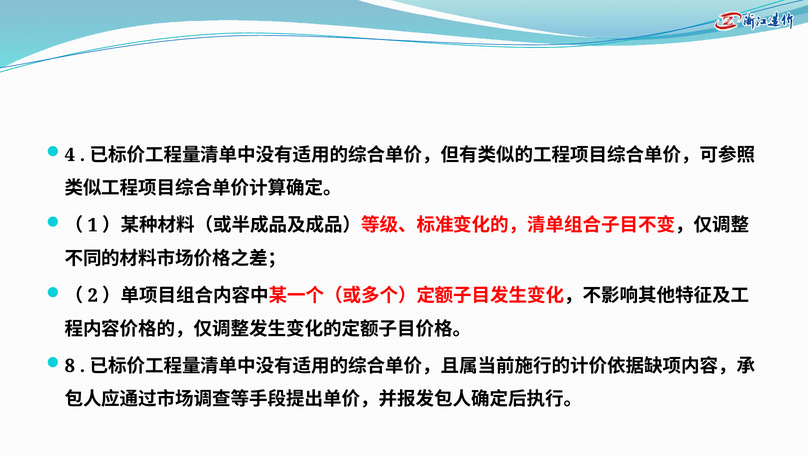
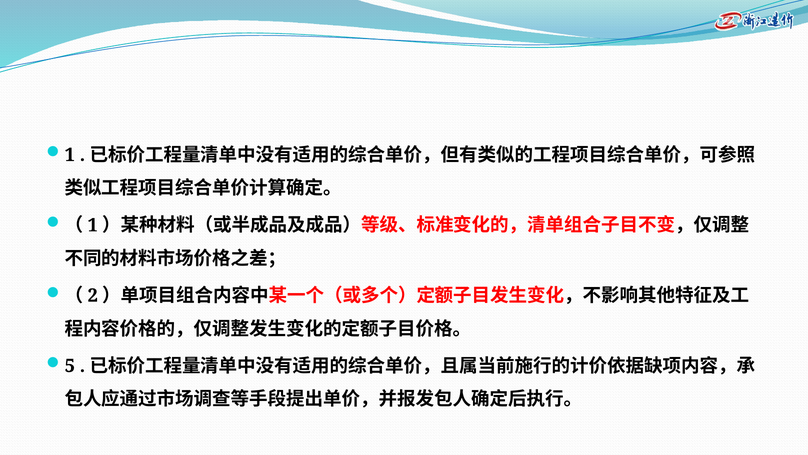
4: 4 -> 1 (70, 155)
8: 8 -> 5 (70, 366)
